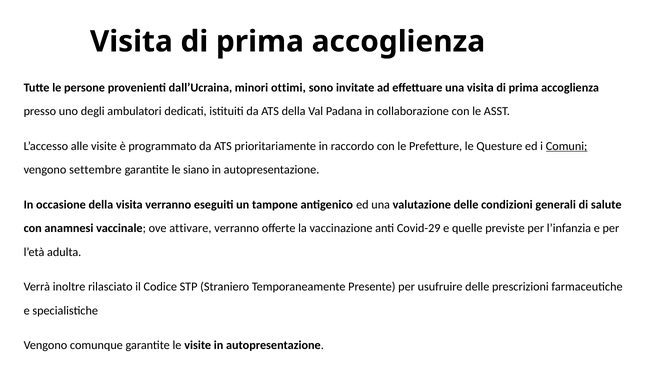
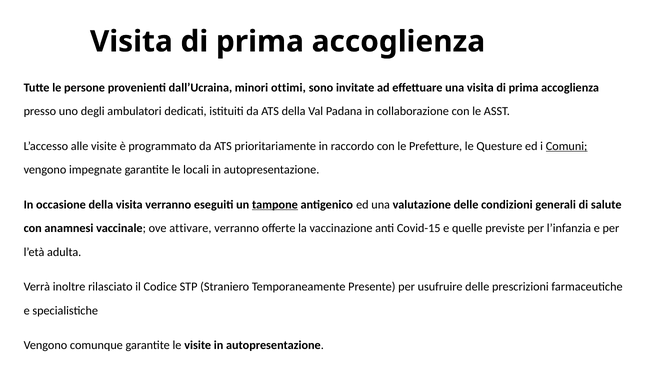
settembre: settembre -> impegnate (95, 170)
siano: siano -> locali (196, 170)
tampone underline: none -> present (275, 204)
Covid-29: Covid-29 -> Covid-15 (419, 228)
